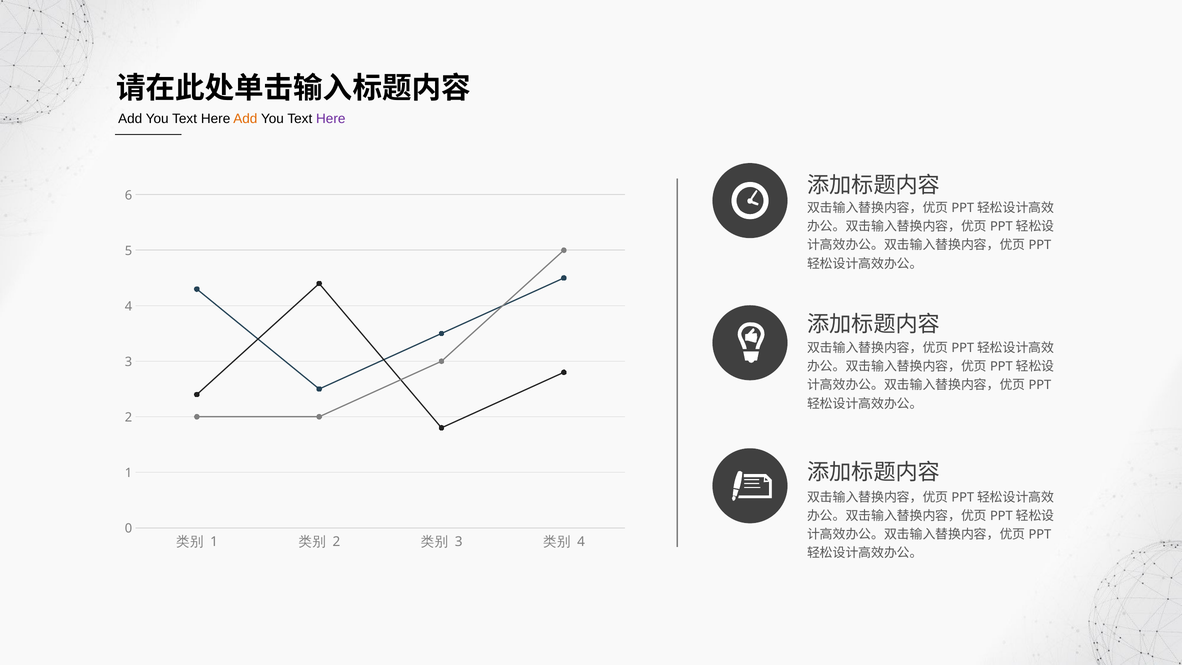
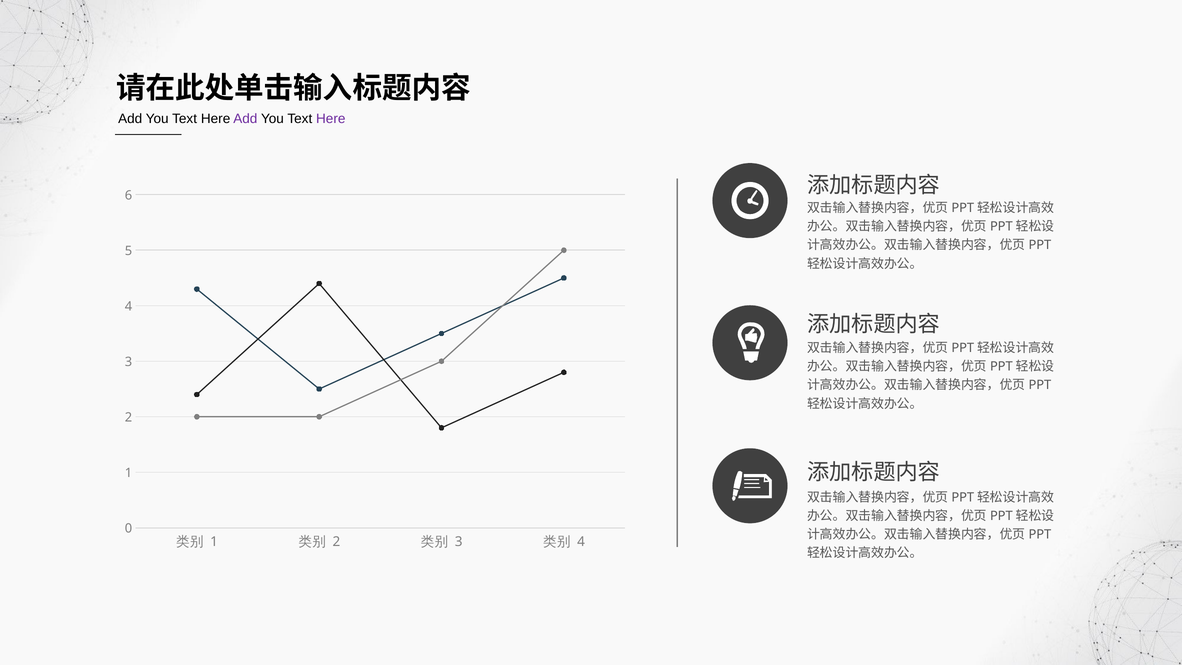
Add colour: orange -> purple (245, 119)
